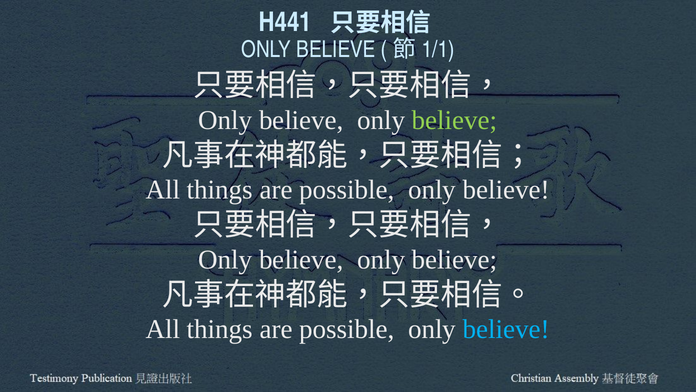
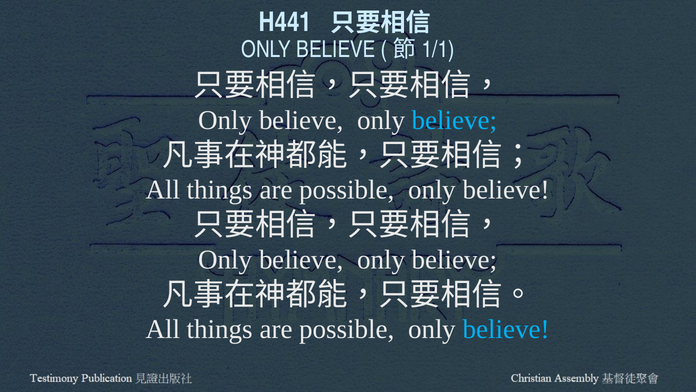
believe colour: light green -> light blue (455, 120)
